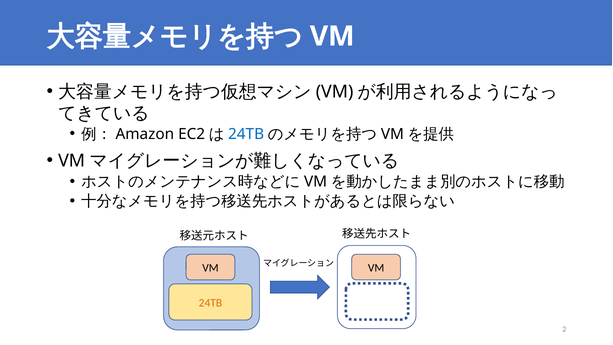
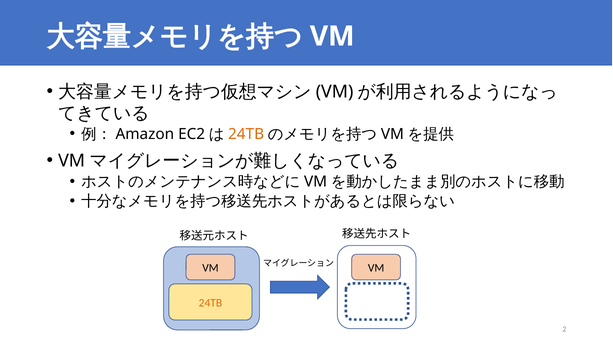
24TB colour: blue -> orange (246, 134)
